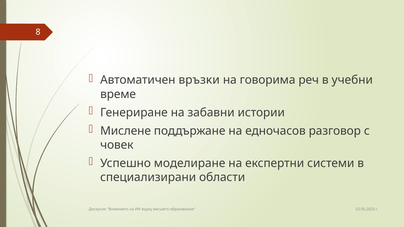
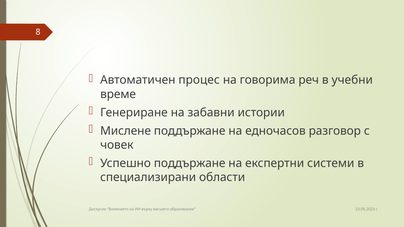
вpъзĸи: вpъзĸи -> процес (199, 80)
Успешно моделиране: моделиране -> поддържане (190, 163)
